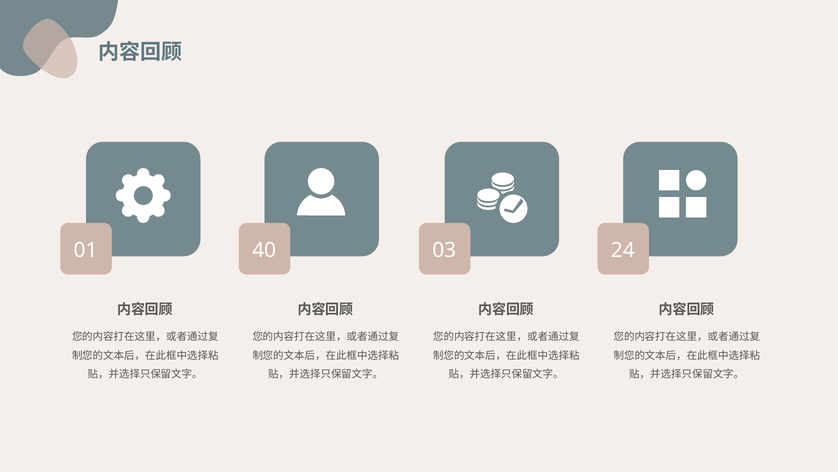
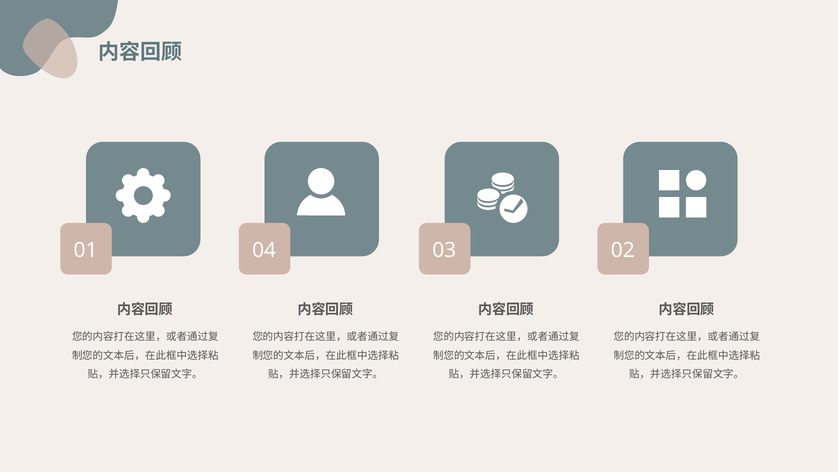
40: 40 -> 04 (264, 250)
24: 24 -> 02 (623, 250)
